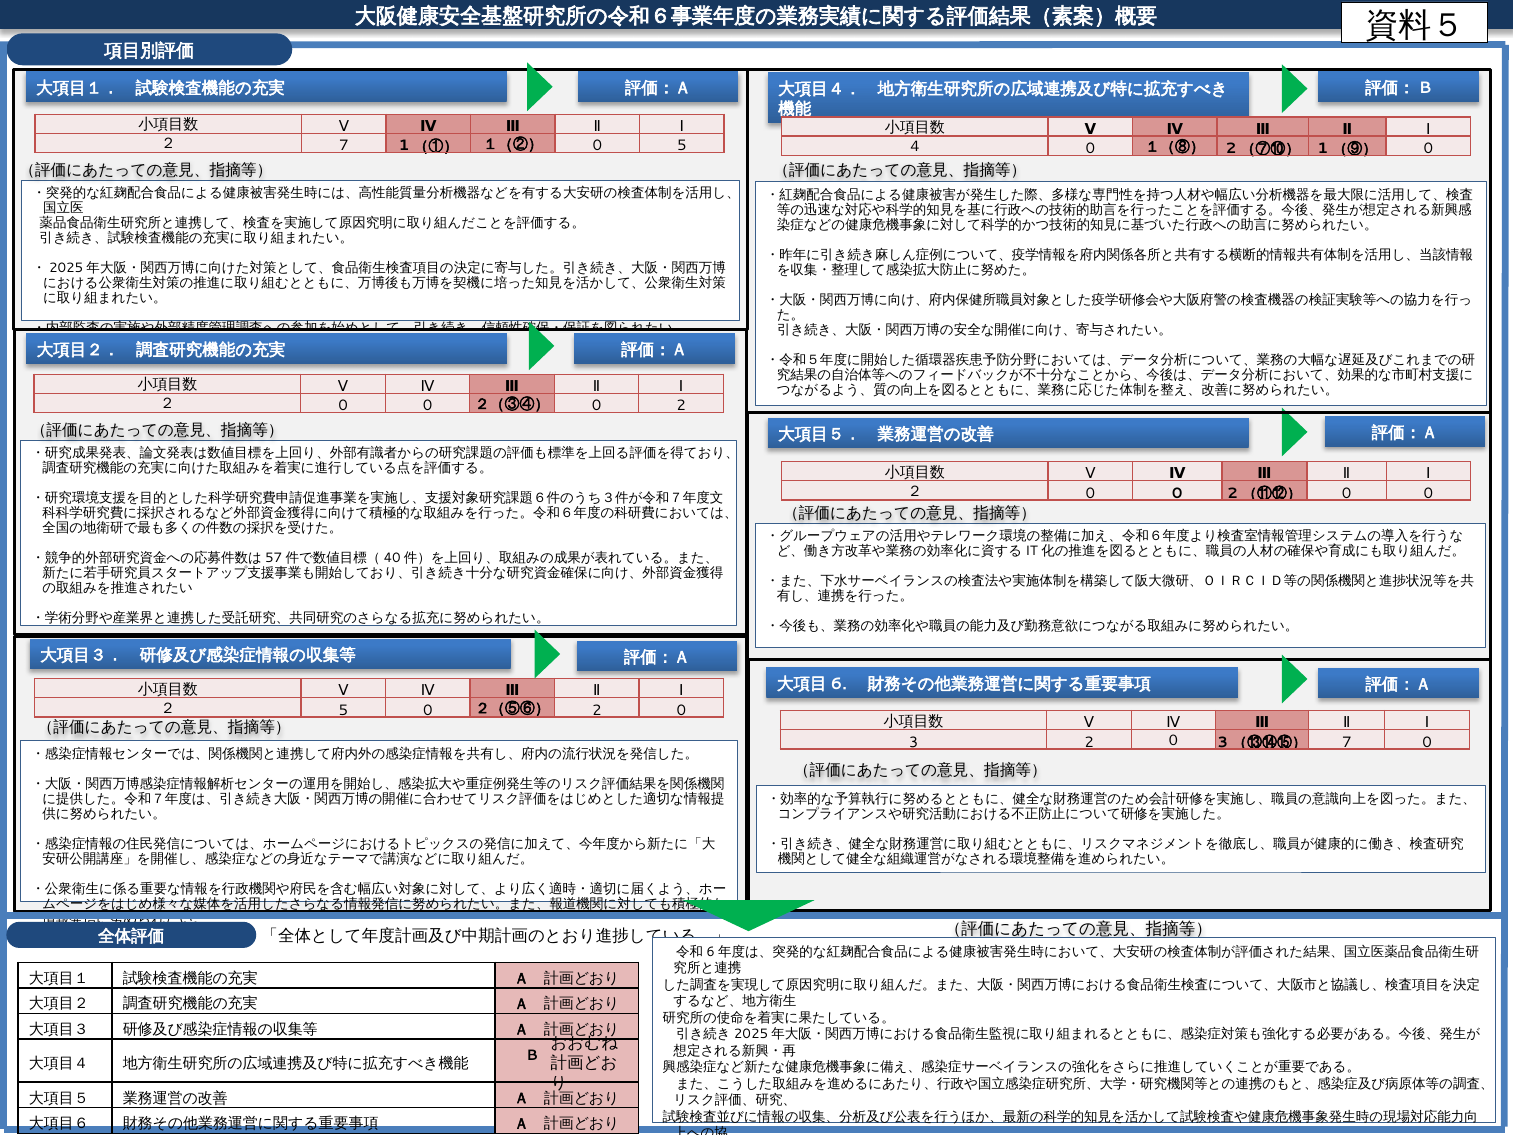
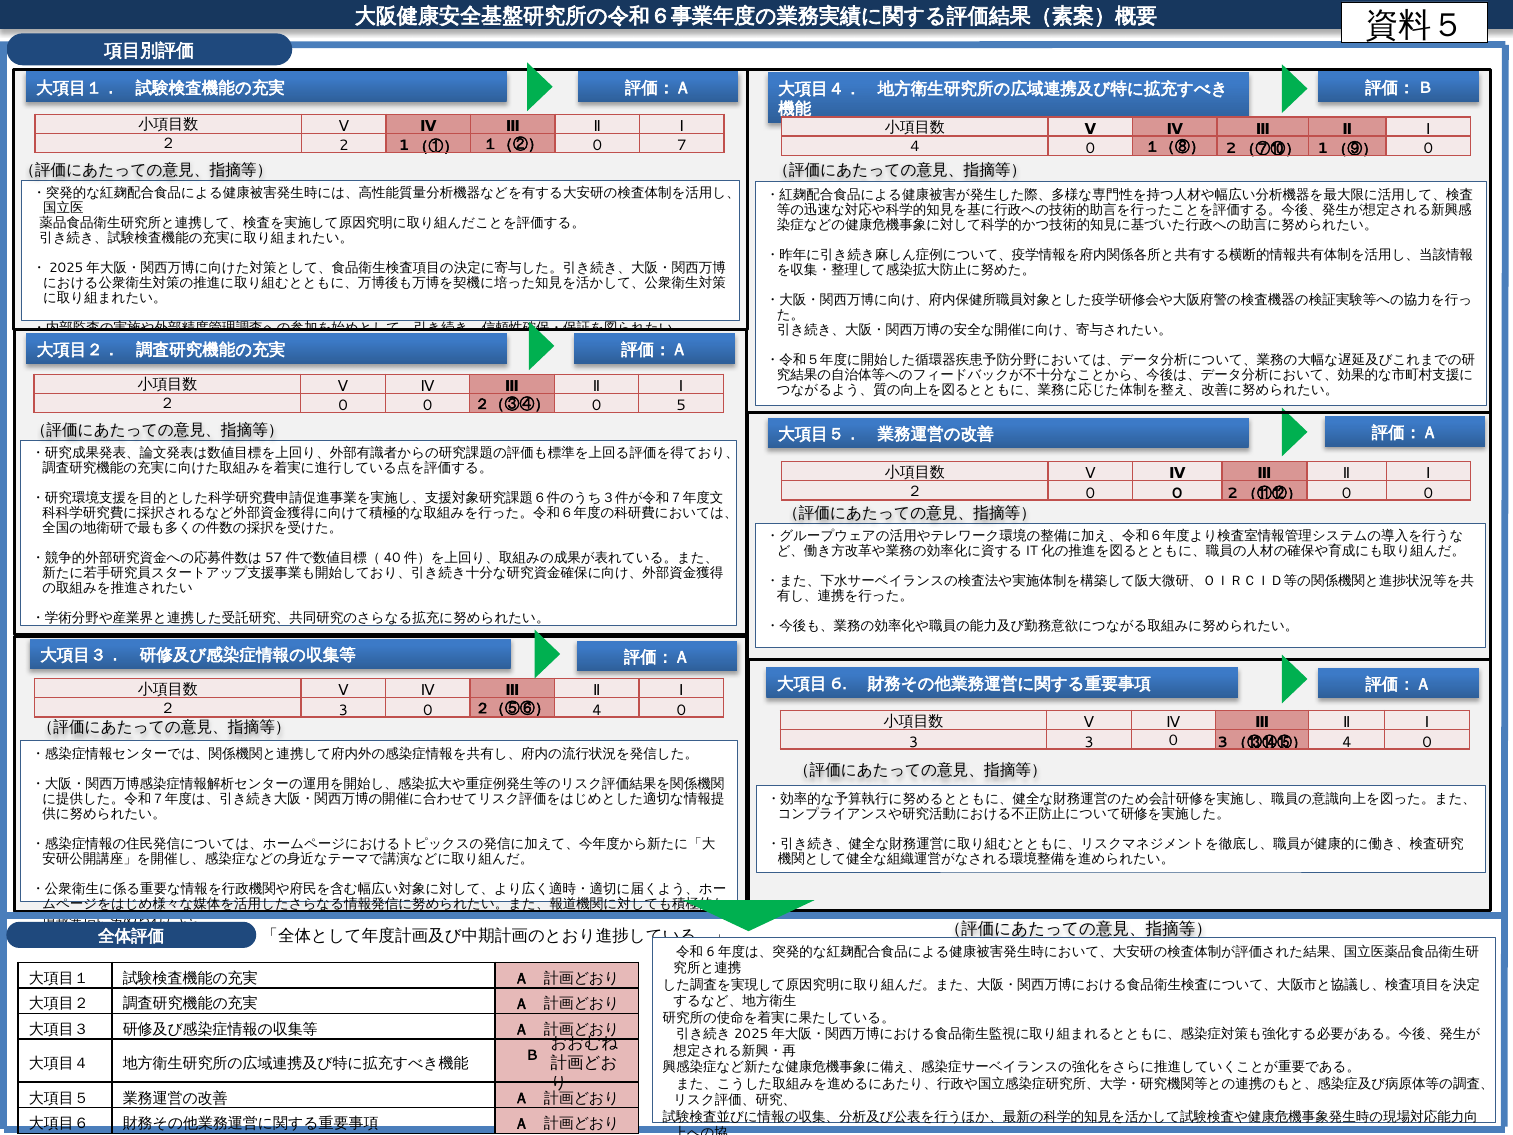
２ 7: 7 -> 2 (344, 146)
0 5: 5 -> 7 (682, 146)
２（③④） 0 2: 2 -> 5 (681, 406)
２ 5: 5 -> 3 (343, 710)
２（⑤⑥） 2: 2 -> 4 (597, 710)
3 2: 2 -> 3 (1089, 742)
7: 7 -> 4 (1347, 742)
